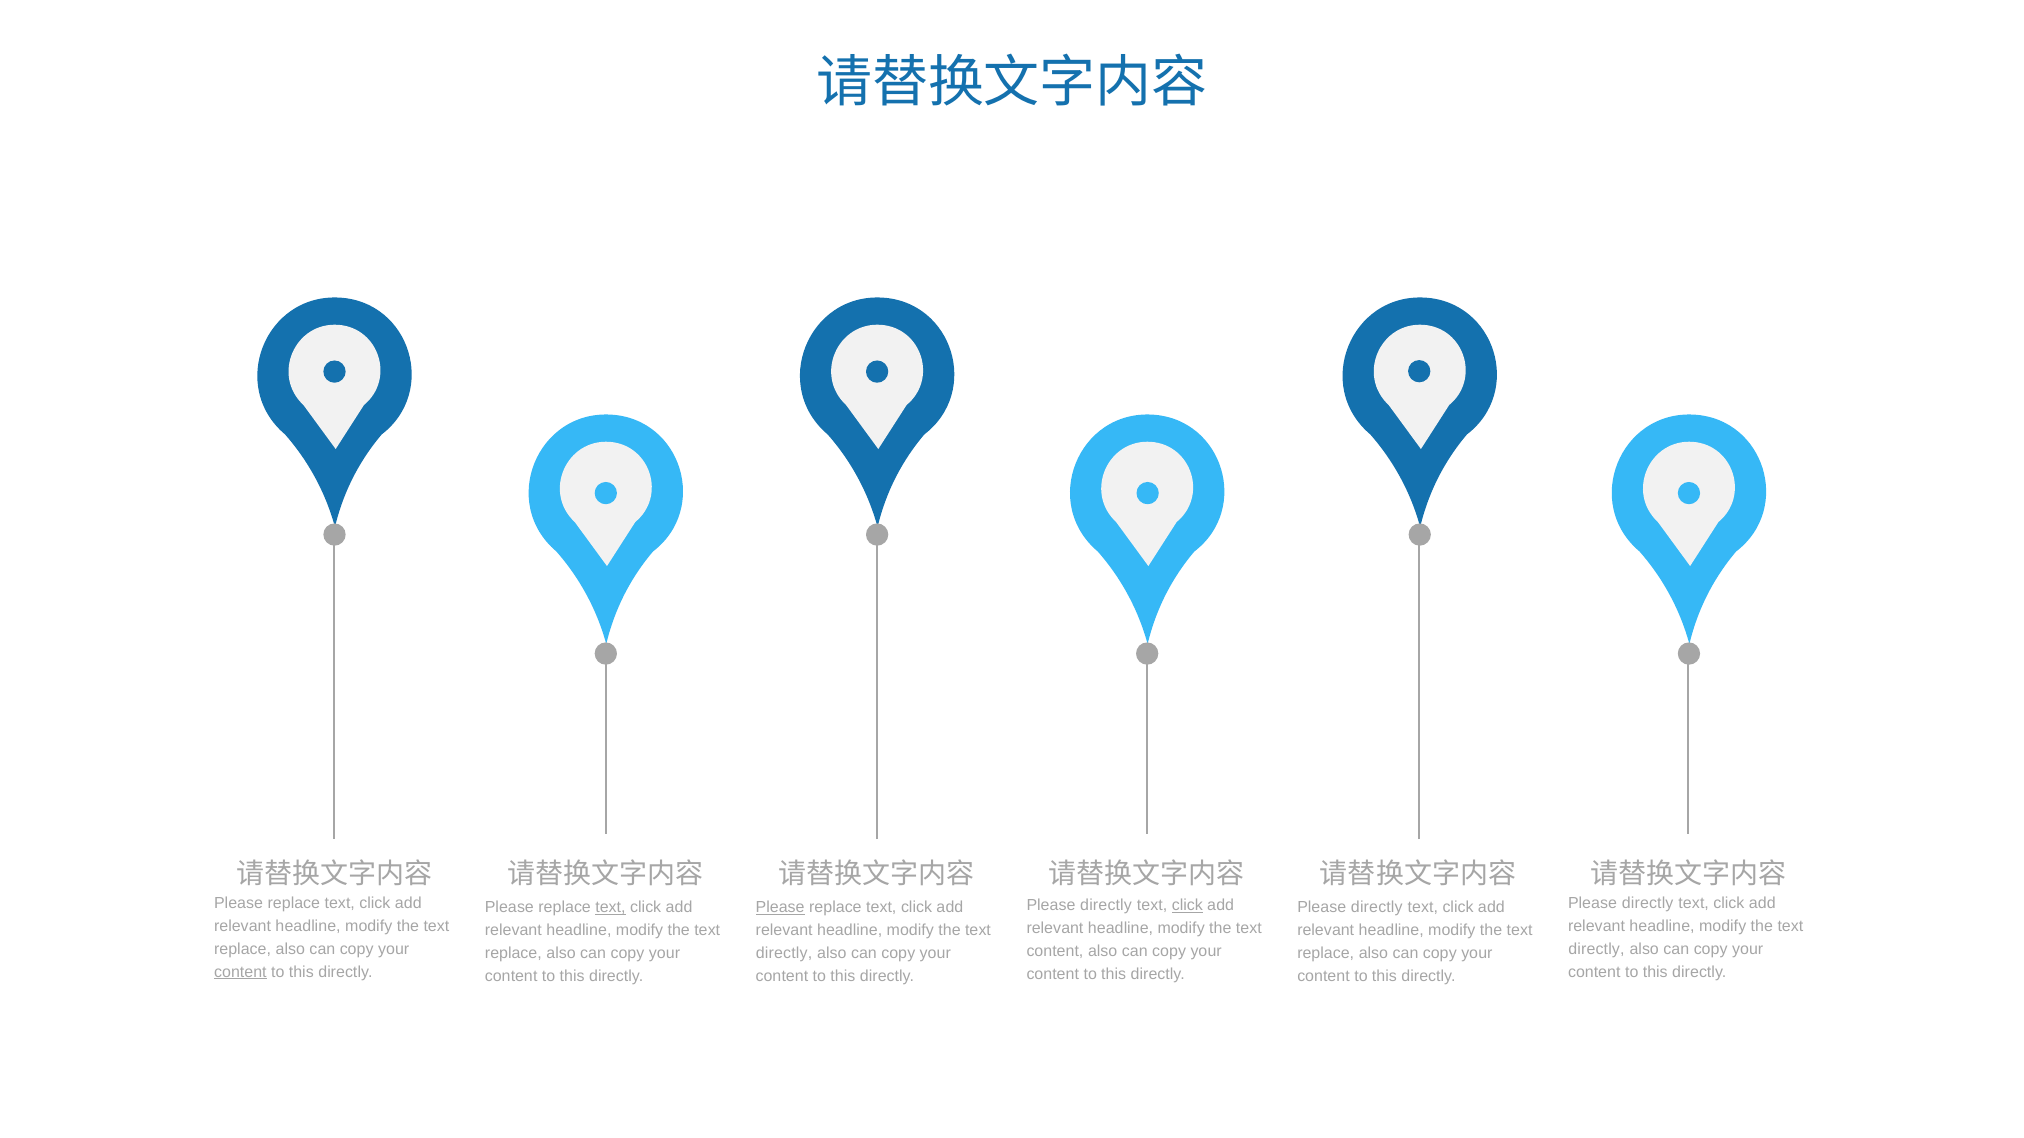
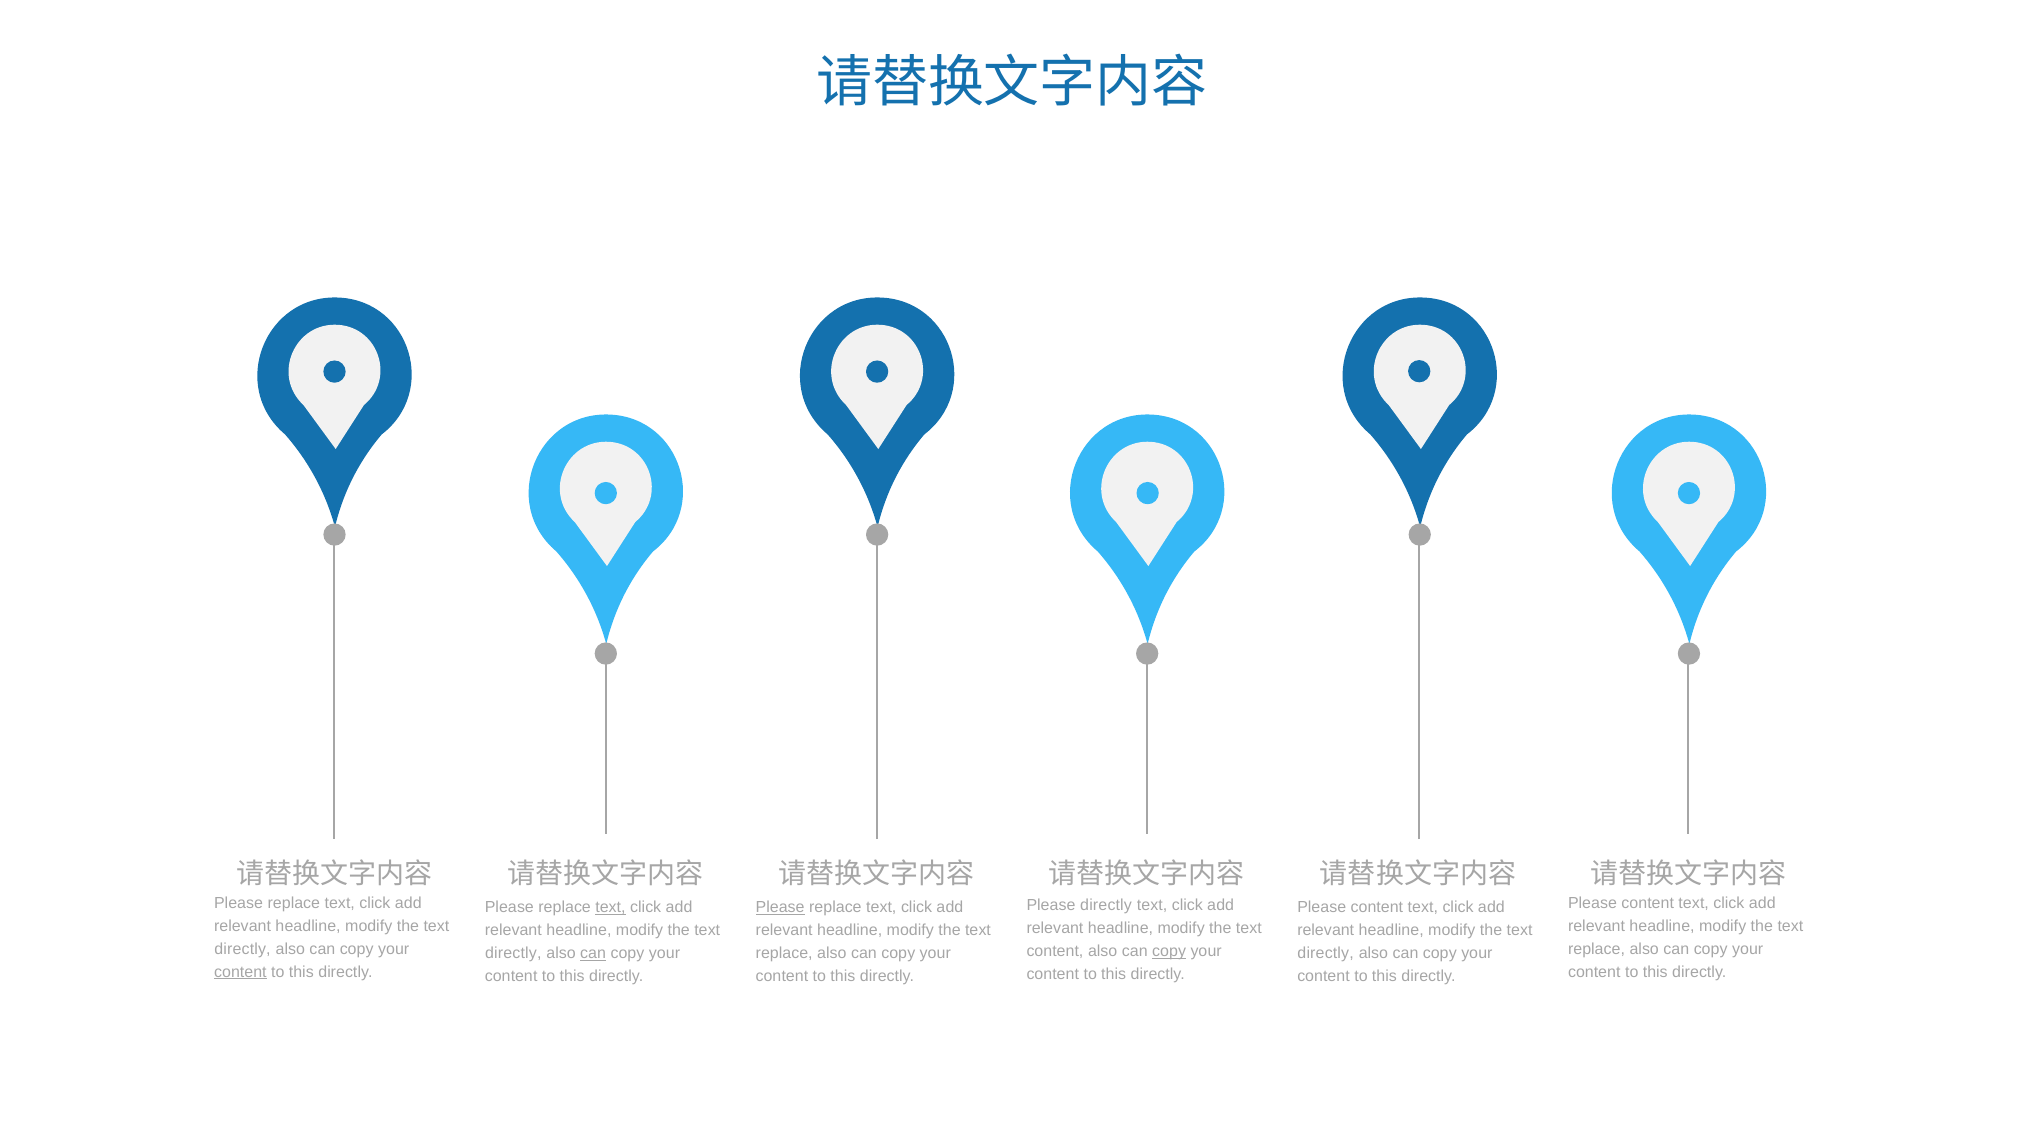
directly: directly -> content (1648, 903)
click underline: present -> none (1187, 906)
directly: directly -> content (1377, 908)
replace: replace -> directly (242, 949)
directly: directly -> replace (1597, 949)
copy underline: none -> present (1169, 952)
replace: replace -> directly (513, 954)
can underline: none -> present (593, 954)
directly: directly -> replace (784, 954)
replace: replace -> directly (1326, 954)
